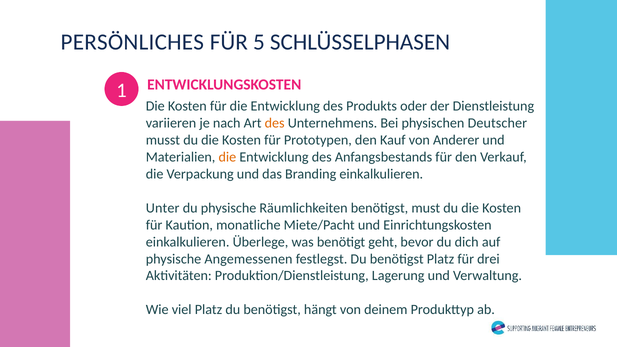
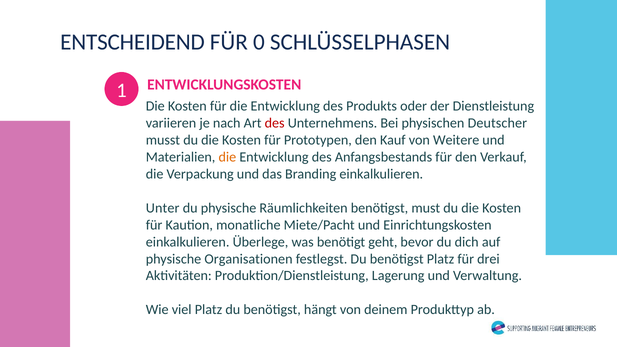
PERSÖNLICHES: PERSÖNLICHES -> ENTSCHEIDEND (133, 42)
5: 5 -> 0 (259, 42)
des colour: orange -> red (275, 123)
Anderer: Anderer -> Weitere (456, 140)
Angemessenen: Angemessenen -> Organisationen (249, 259)
